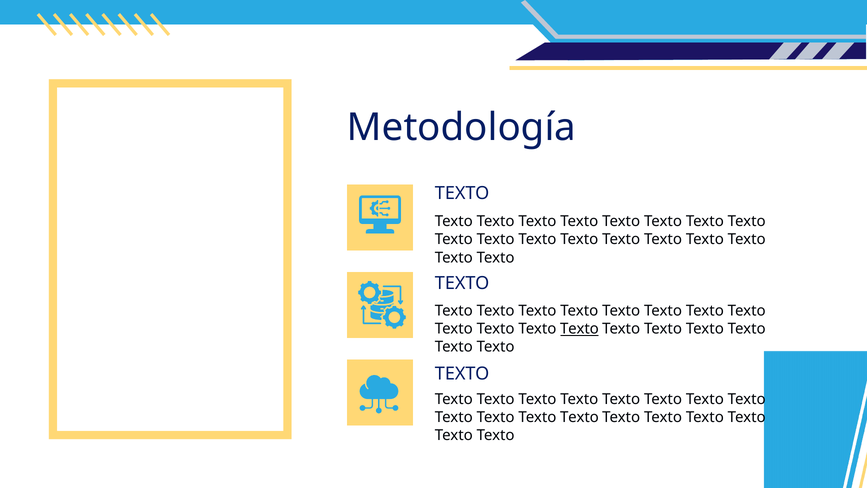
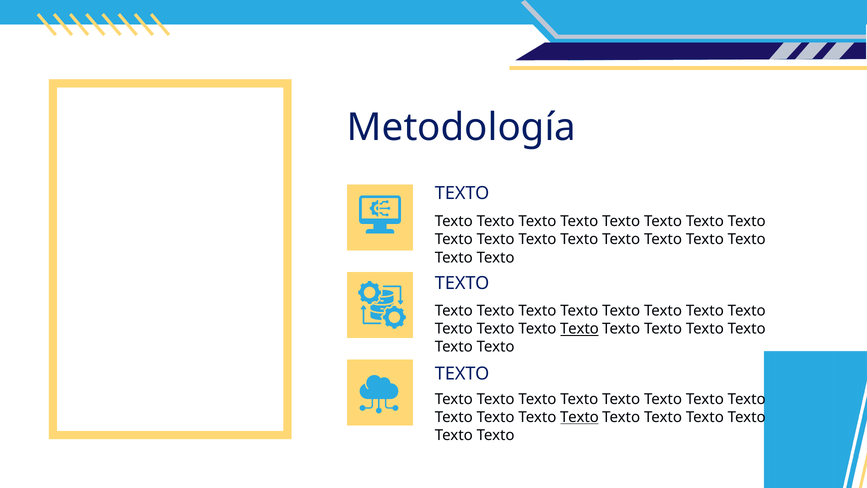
Texto underline: none -> present (579, 417)
